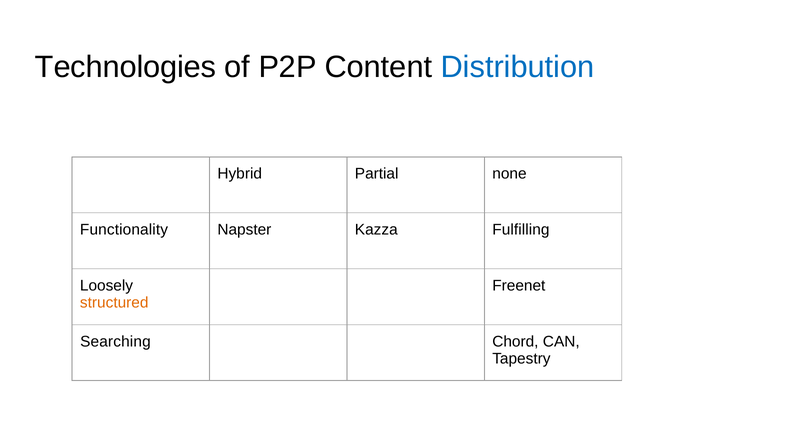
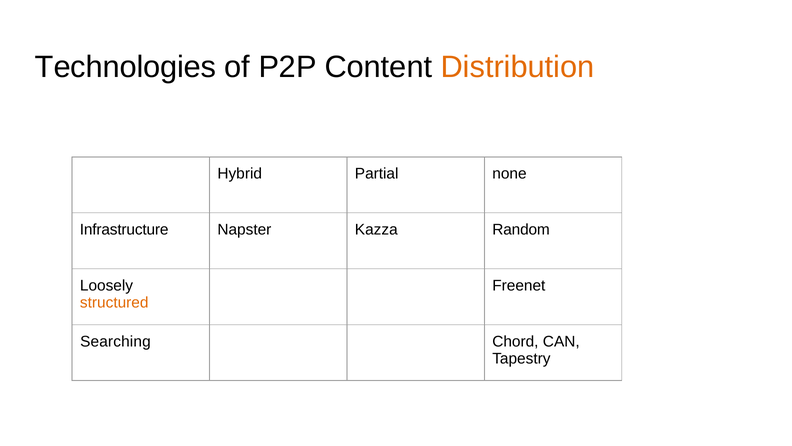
Distribution colour: blue -> orange (518, 67)
Functionality: Functionality -> Infrastructure (124, 229)
Fulfilling: Fulfilling -> Random (521, 229)
